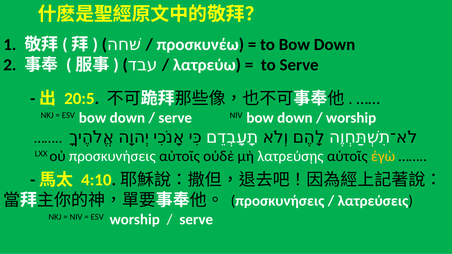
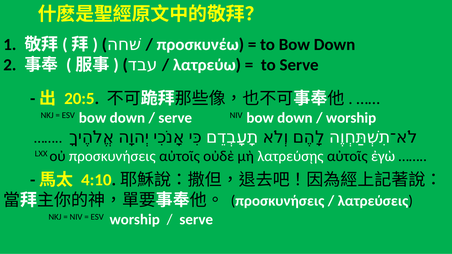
ἐγὼ colour: yellow -> white (383, 156)
